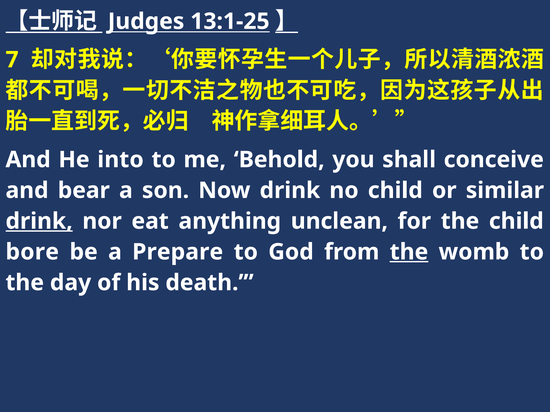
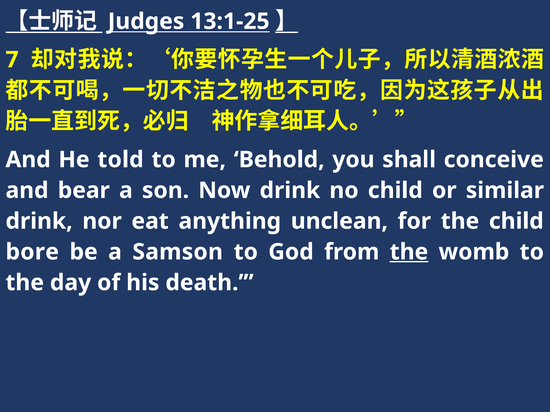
into: into -> told (120, 160)
drink underline: present -> none (39, 221)
Prepare: Prepare -> Samson (178, 252)
